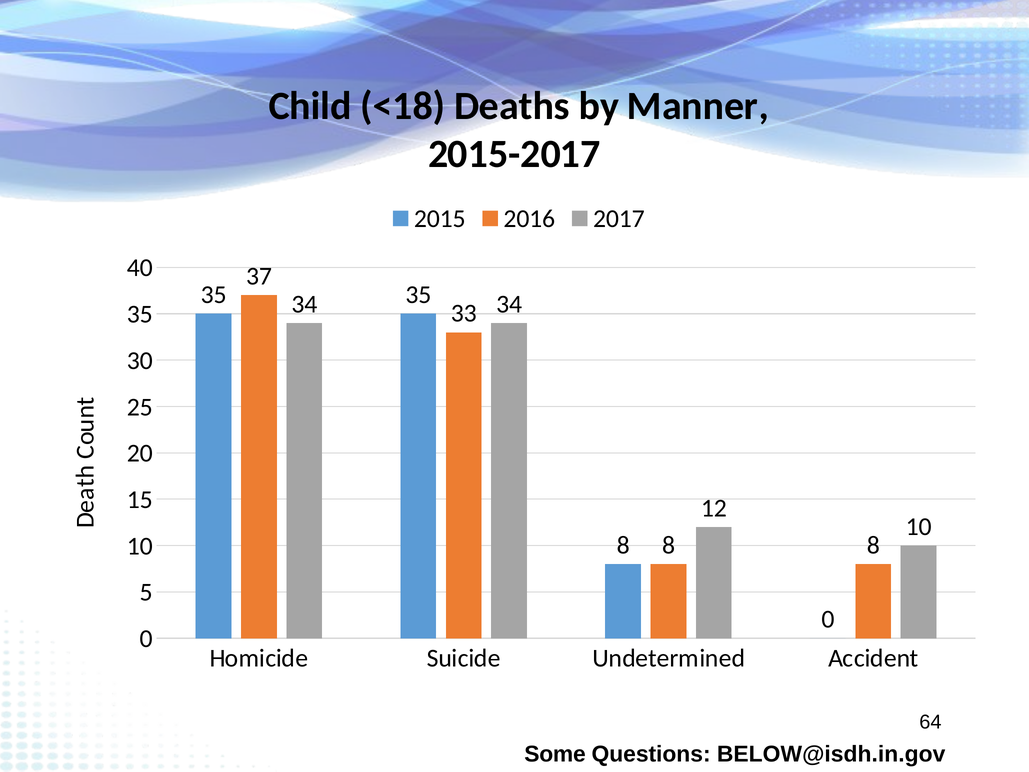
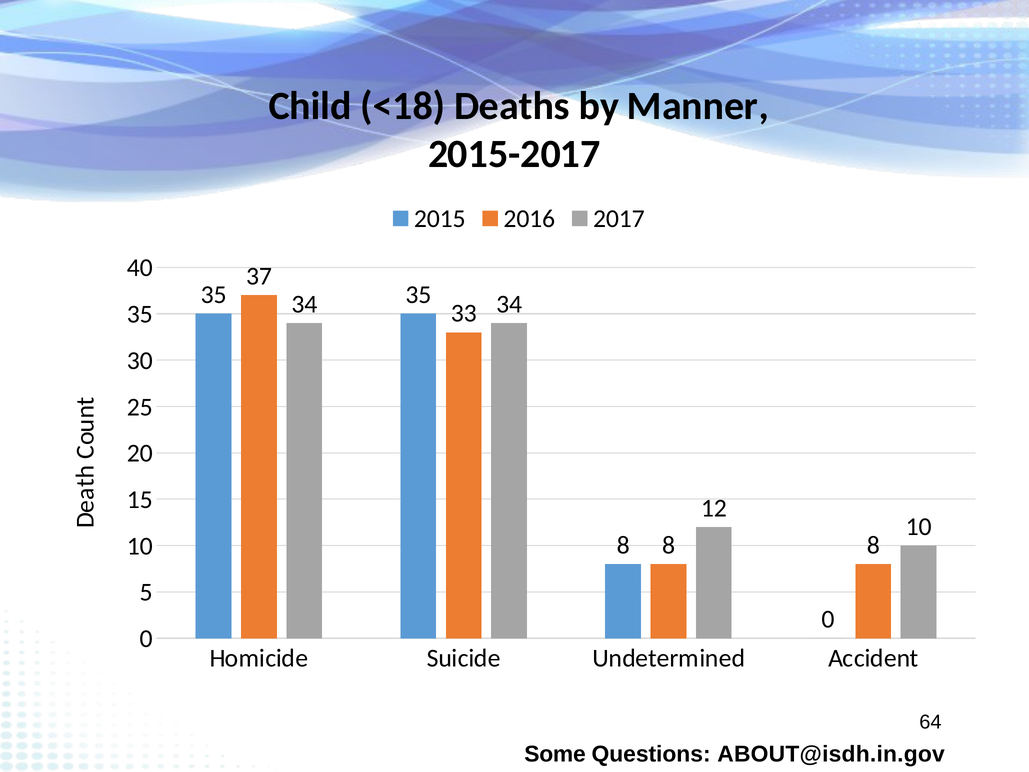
BELOW@isdh.in.gov: BELOW@isdh.in.gov -> ABOUT@isdh.in.gov (831, 754)
